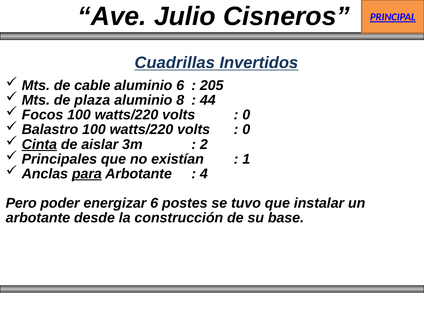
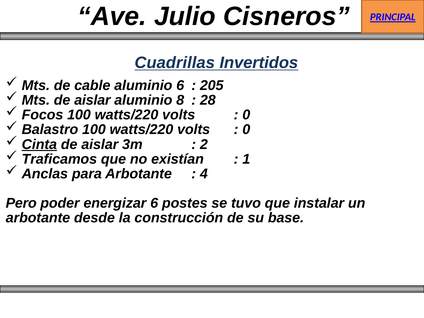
Mts de plaza: plaza -> aislar (92, 100)
44: 44 -> 28 (208, 100)
Principales: Principales -> Traficamos (59, 159)
para underline: present -> none (87, 174)
